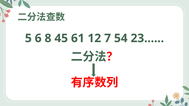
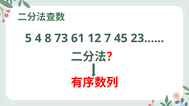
6: 6 -> 4 (38, 38)
45: 45 -> 73 (61, 38)
54: 54 -> 45 (121, 38)
